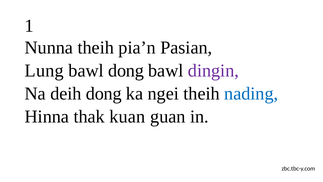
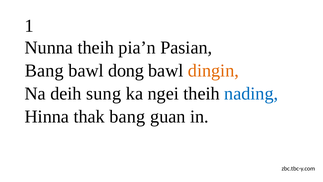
Lung: Lung -> Bang (44, 71)
dingin colour: purple -> orange (213, 71)
deih dong: dong -> sung (104, 93)
thak kuan: kuan -> bang (127, 116)
